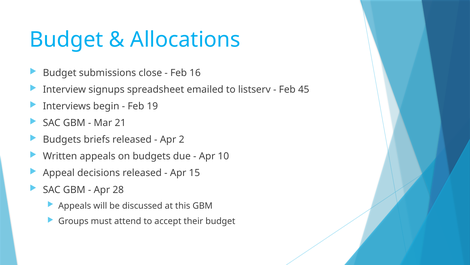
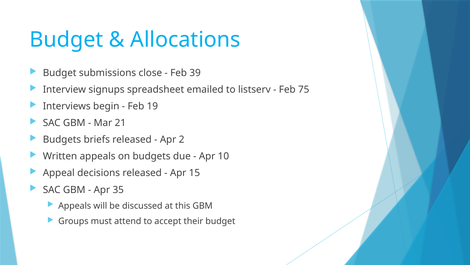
16: 16 -> 39 (195, 73)
45: 45 -> 75 (304, 89)
28: 28 -> 35 (118, 189)
